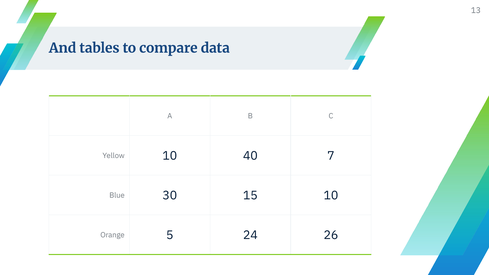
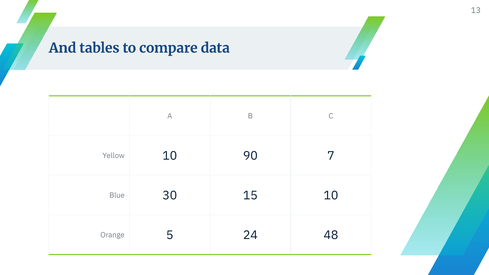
40: 40 -> 90 (250, 156)
26: 26 -> 48 (331, 235)
